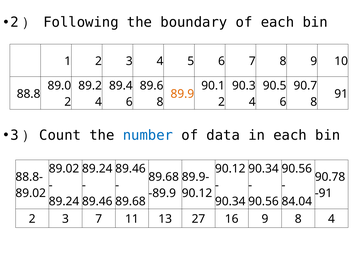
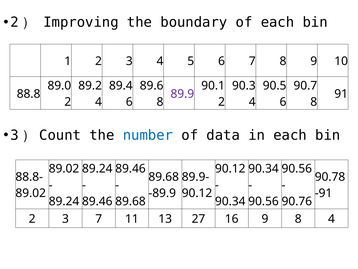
Following: Following -> Improving (81, 22)
89.9 colour: orange -> purple (182, 94)
84.04: 84.04 -> 90.76 (297, 201)
